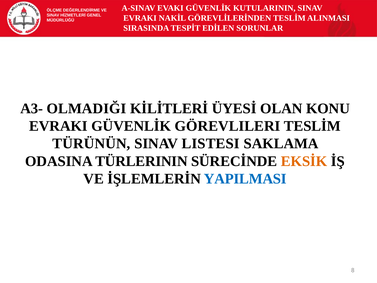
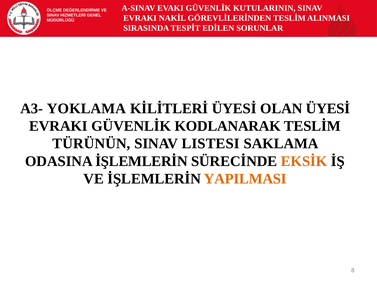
OLMADIĞI: OLMADIĞI -> YOKLAMA (86, 108)
OLAN KONU: KONU -> ÜYESİ (328, 108)
GÖREVLILERI: GÖREVLILERI -> KODLANARAK (228, 126)
ODASINA TÜRLERININ: TÜRLERININ -> İŞLEMLERİN (141, 161)
YAPILMASI colour: blue -> orange (245, 179)
